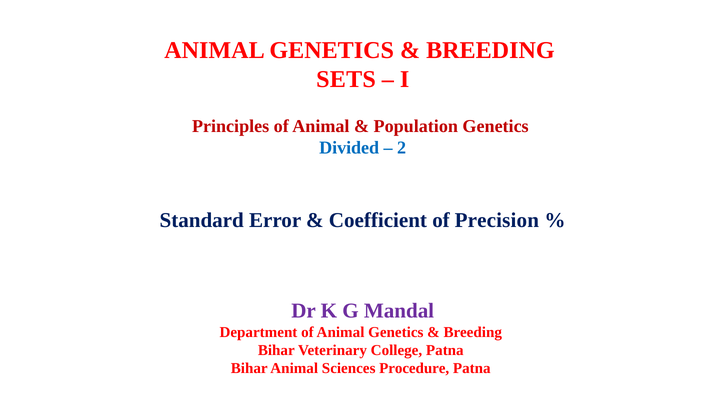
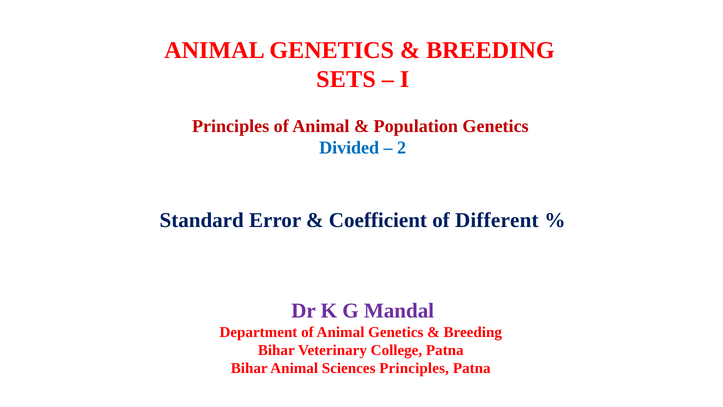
Precision: Precision -> Different (497, 220)
Sciences Procedure: Procedure -> Principles (414, 368)
